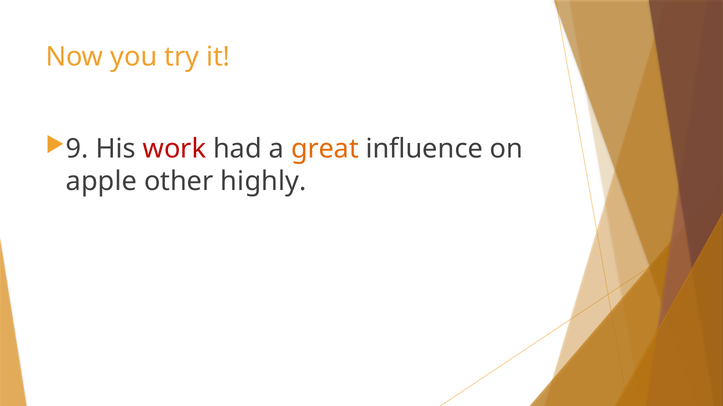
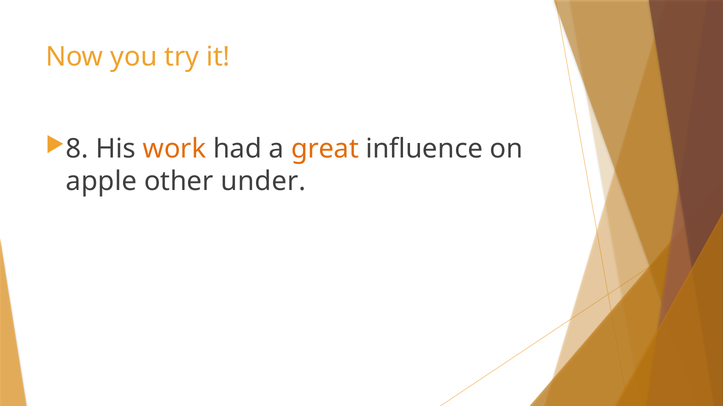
9: 9 -> 8 (77, 149)
work colour: red -> orange (174, 149)
highly: highly -> under (263, 182)
